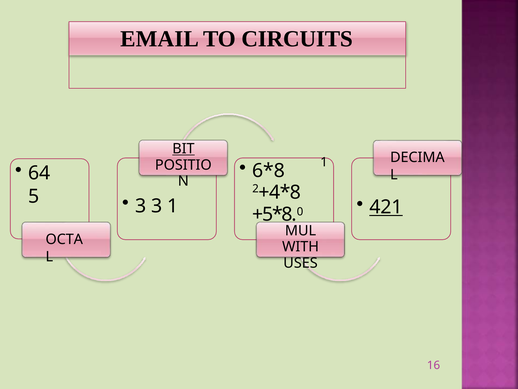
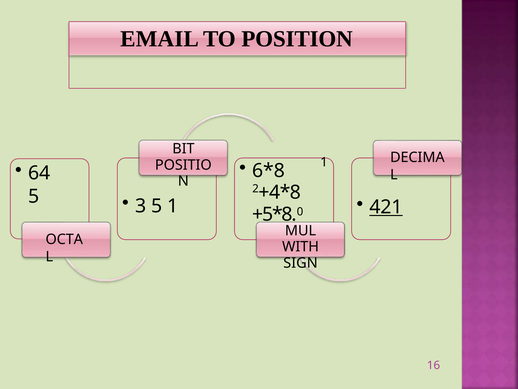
CIRCUITS: CIRCUITS -> POSITION (297, 39)
BIT underline: present -> none (183, 149)
3 3: 3 -> 5 (157, 206)
USES: USES -> SIGN (301, 263)
